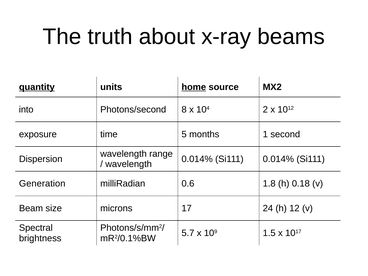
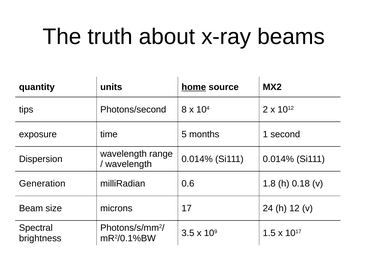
quantity underline: present -> none (37, 87)
into: into -> tips (26, 110)
5.7: 5.7 -> 3.5 (188, 233)
